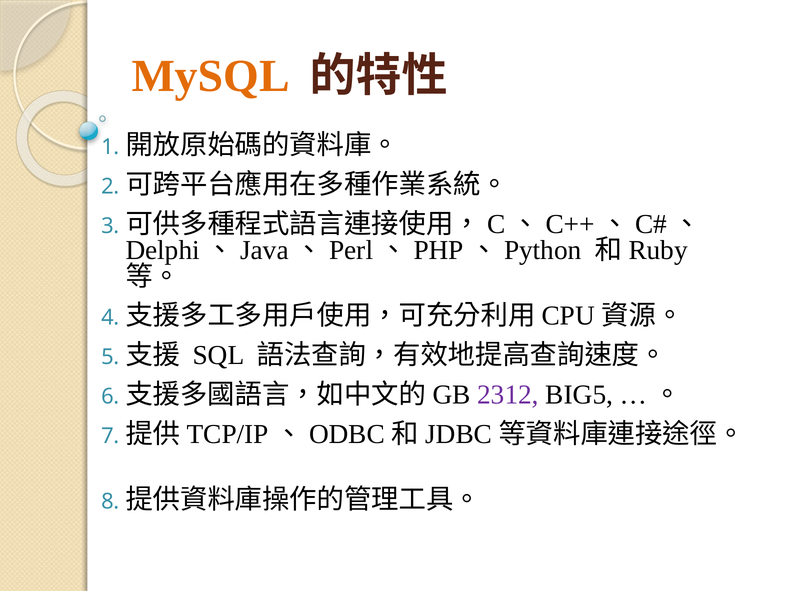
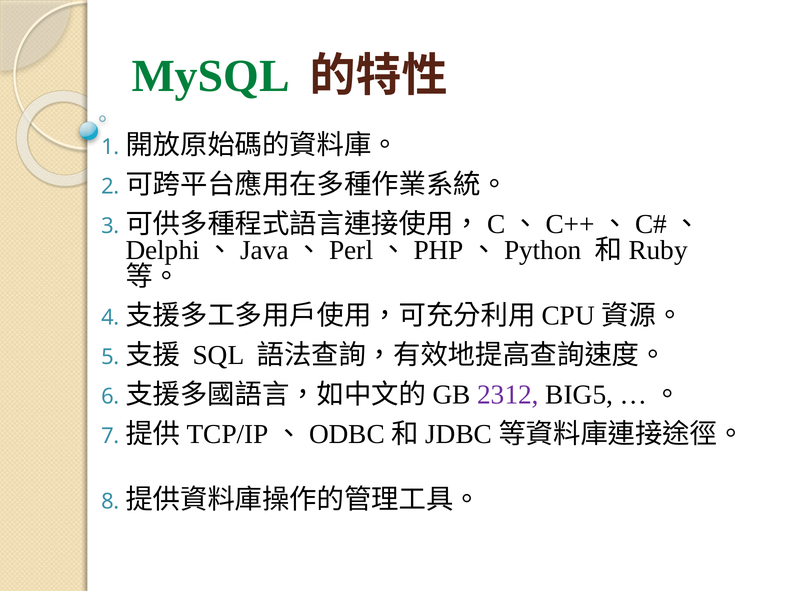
MySQL colour: orange -> green (211, 76)
